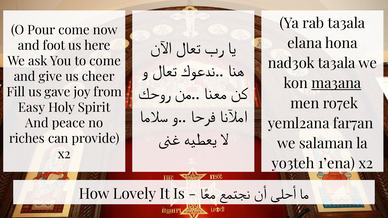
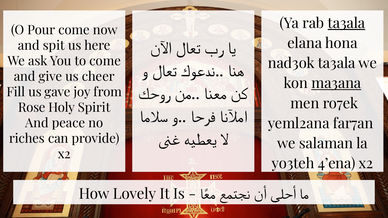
ta3ala underline: none -> present (346, 23)
foot: foot -> spit (54, 46)
Easy: Easy -> Rose (32, 108)
1’ena: 1’ena -> 4’ena (337, 164)
